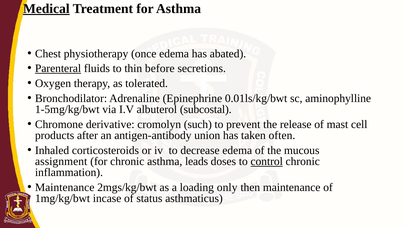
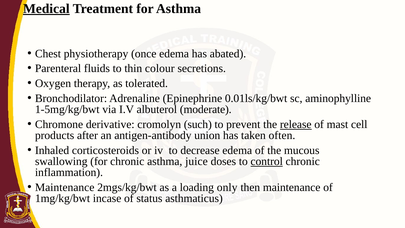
Parenteral underline: present -> none (58, 68)
before: before -> colour (160, 68)
subcostal: subcostal -> moderate (206, 109)
release underline: none -> present (296, 124)
assignment: assignment -> swallowing (61, 161)
leads: leads -> juice (196, 161)
